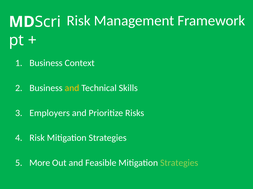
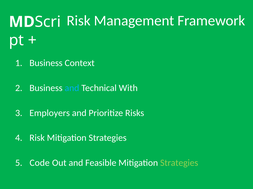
and colour: yellow -> light blue (72, 88)
Skills: Skills -> With (128, 88)
More: More -> Code (40, 163)
